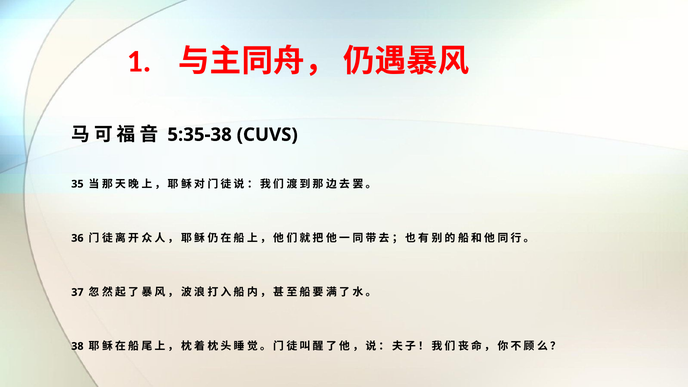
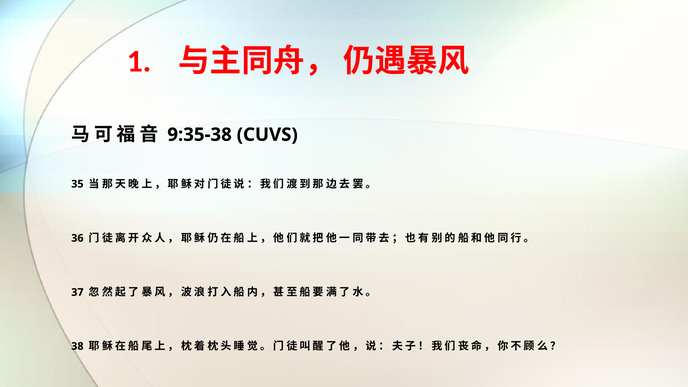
5:35-38: 5:35-38 -> 9:35-38 (200, 135)
